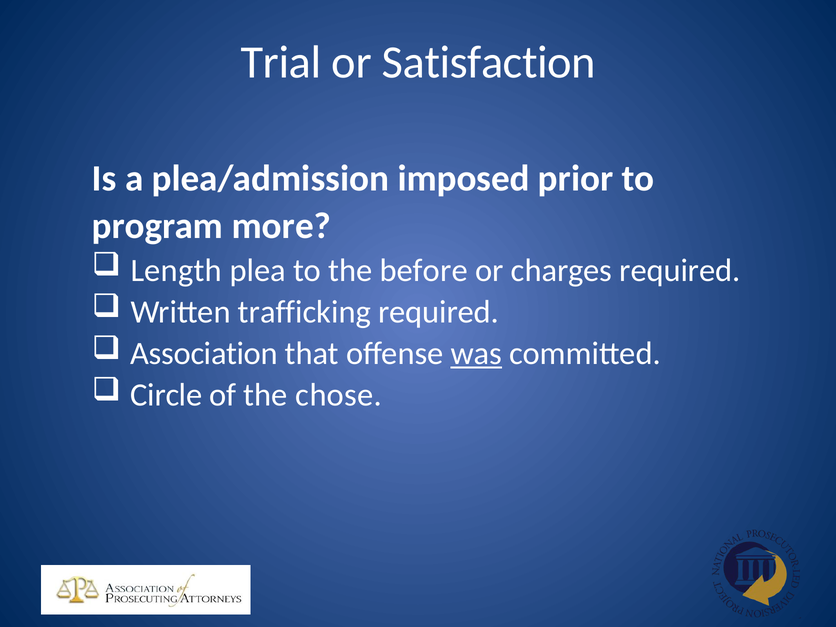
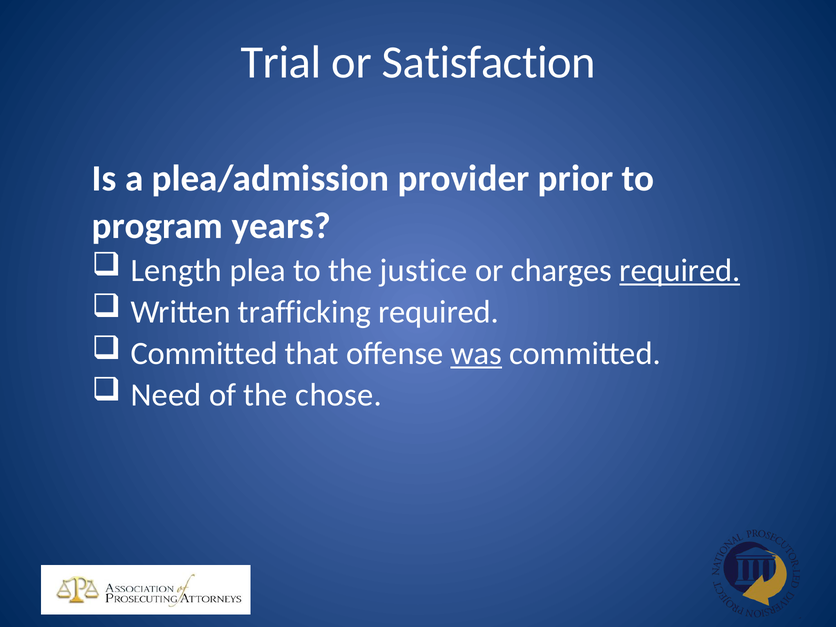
imposed: imposed -> provider (464, 179)
more: more -> years (281, 226)
before: before -> justice (424, 270)
required underline: none -> present (680, 270)
Association: Association -> Committed (204, 354)
Circle: Circle -> Need (166, 395)
